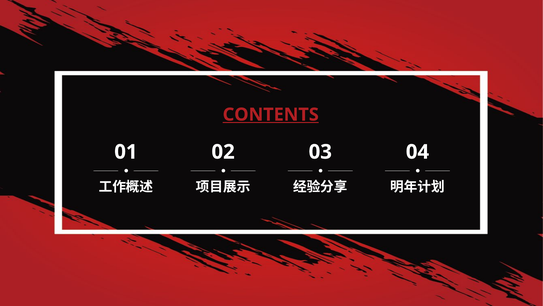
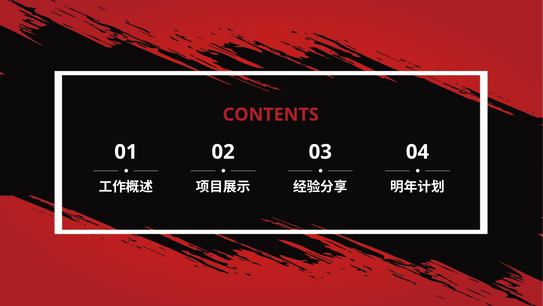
CONTENTS underline: present -> none (271, 114)
